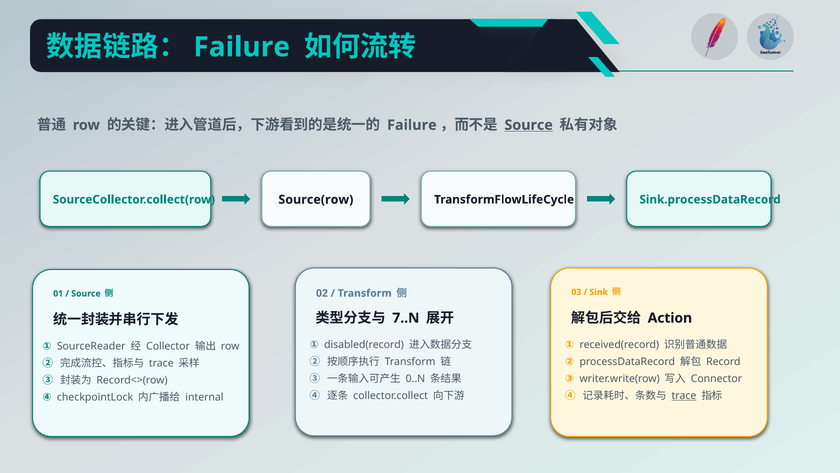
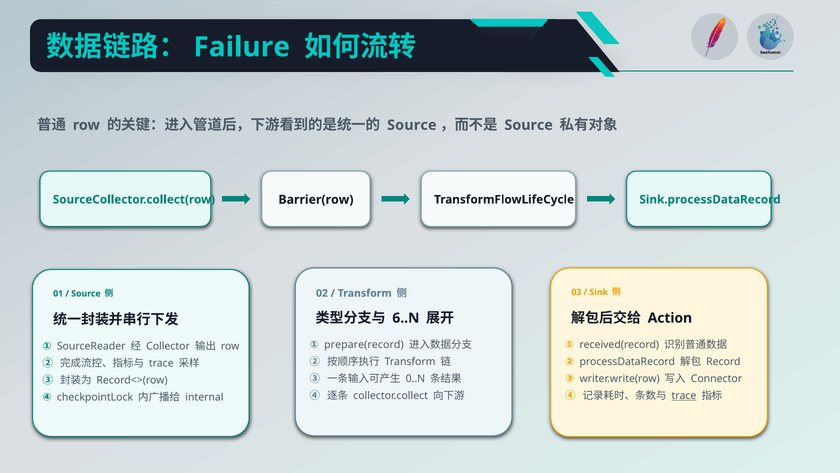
Failure: Failure -> Source (412, 125)
Source underline: present -> none (529, 125)
Source(row: Source(row -> Barrier(row (316, 199)
7..N: 7..N -> 6..N (406, 318)
disabled(record: disabled(record -> prepare(record (364, 344)
